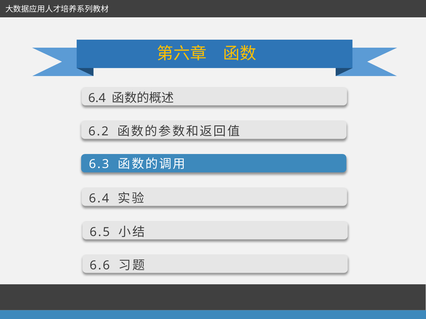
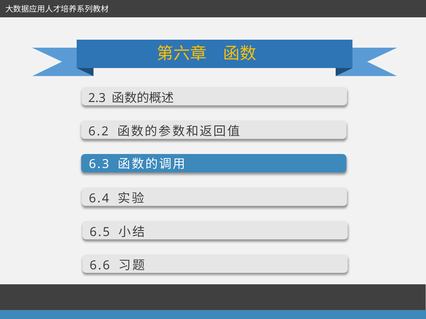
6.4: 6.4 -> 2.3 (97, 98)
